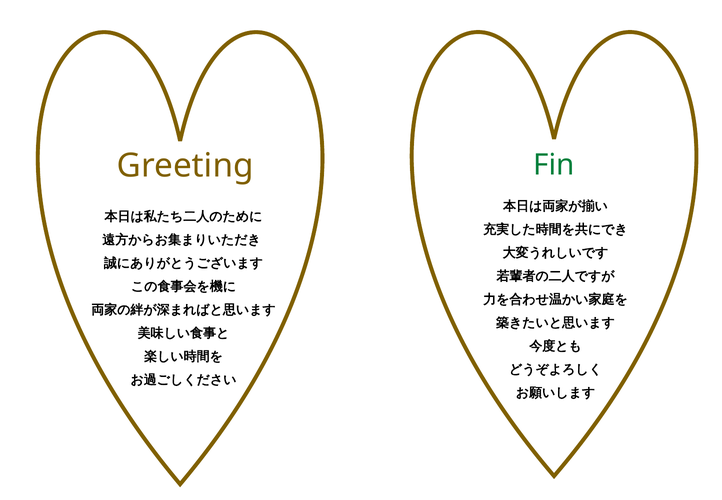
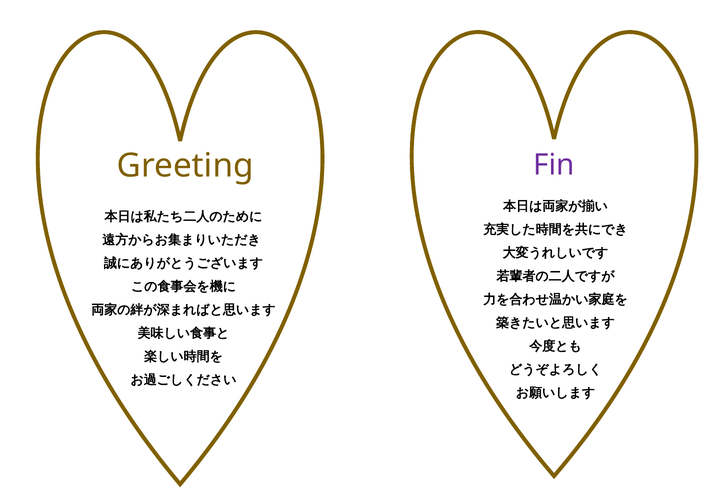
Fin colour: green -> purple (554, 165)
